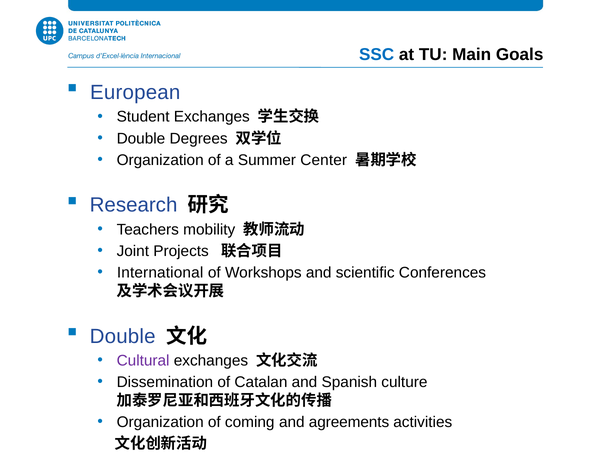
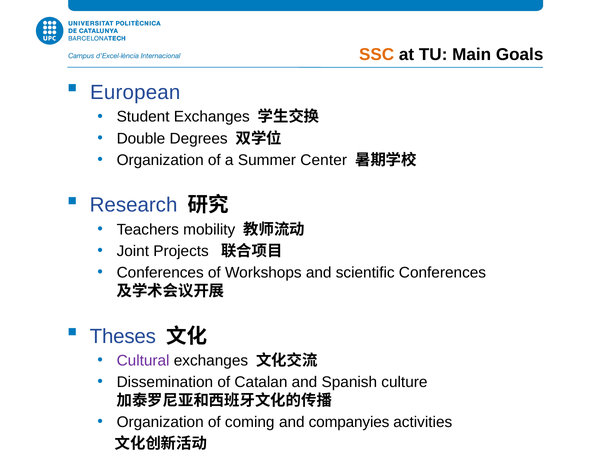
SSC colour: blue -> orange (377, 54)
International: International -> Conferences (160, 272)
Double: Double -> Theses (123, 336)
agreements: agreements -> companyies (349, 421)
